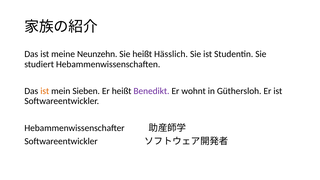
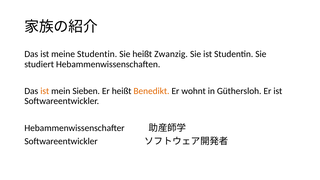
meine Neunzehn: Neunzehn -> Studentin (97, 54)
Hässlich: Hässlich -> Zwanzig (171, 54)
Benedikt colour: purple -> orange (151, 91)
